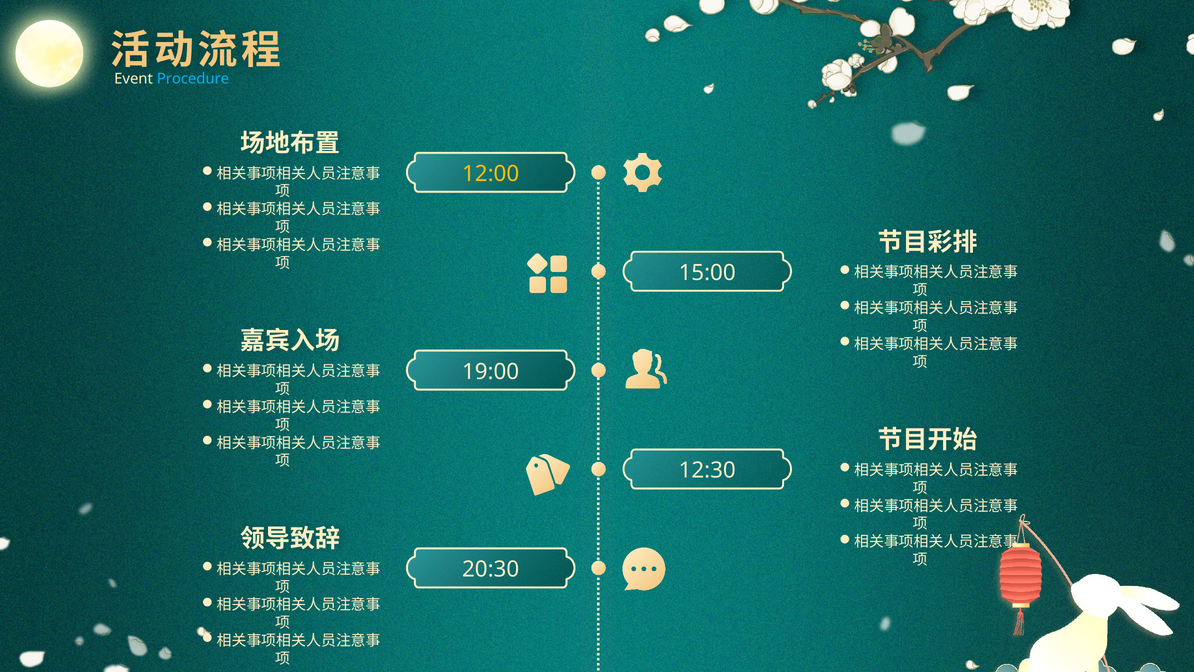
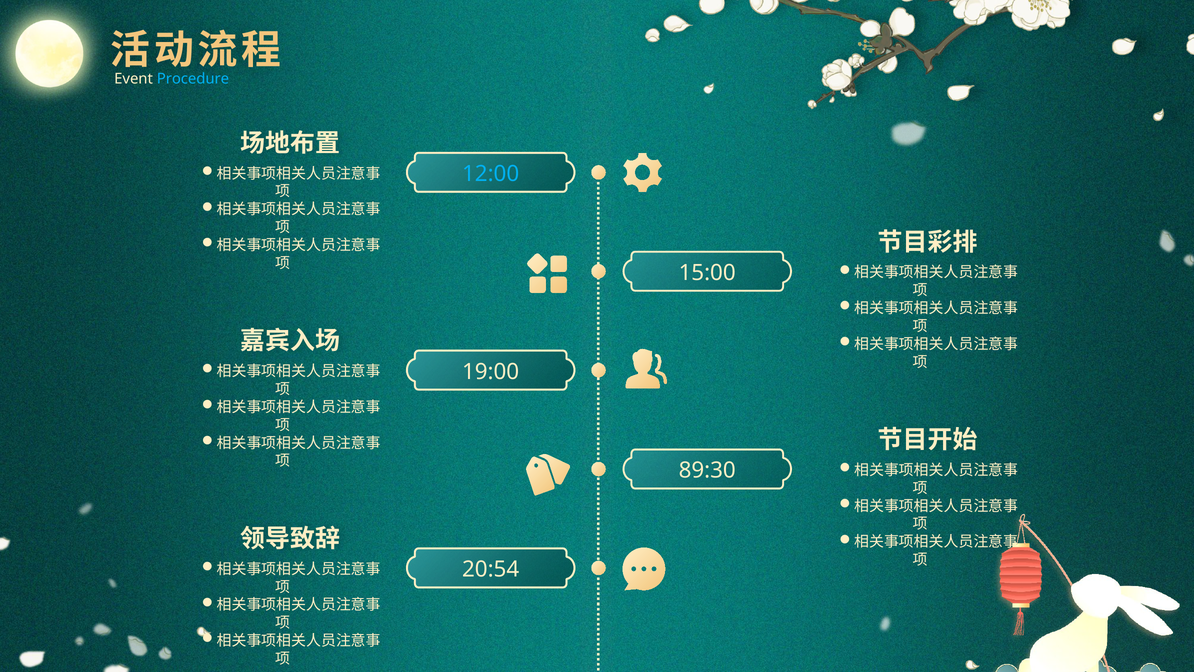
12:00 colour: yellow -> light blue (491, 174)
12:30: 12:30 -> 89:30 (707, 470)
20:30: 20:30 -> 20:54 (491, 569)
